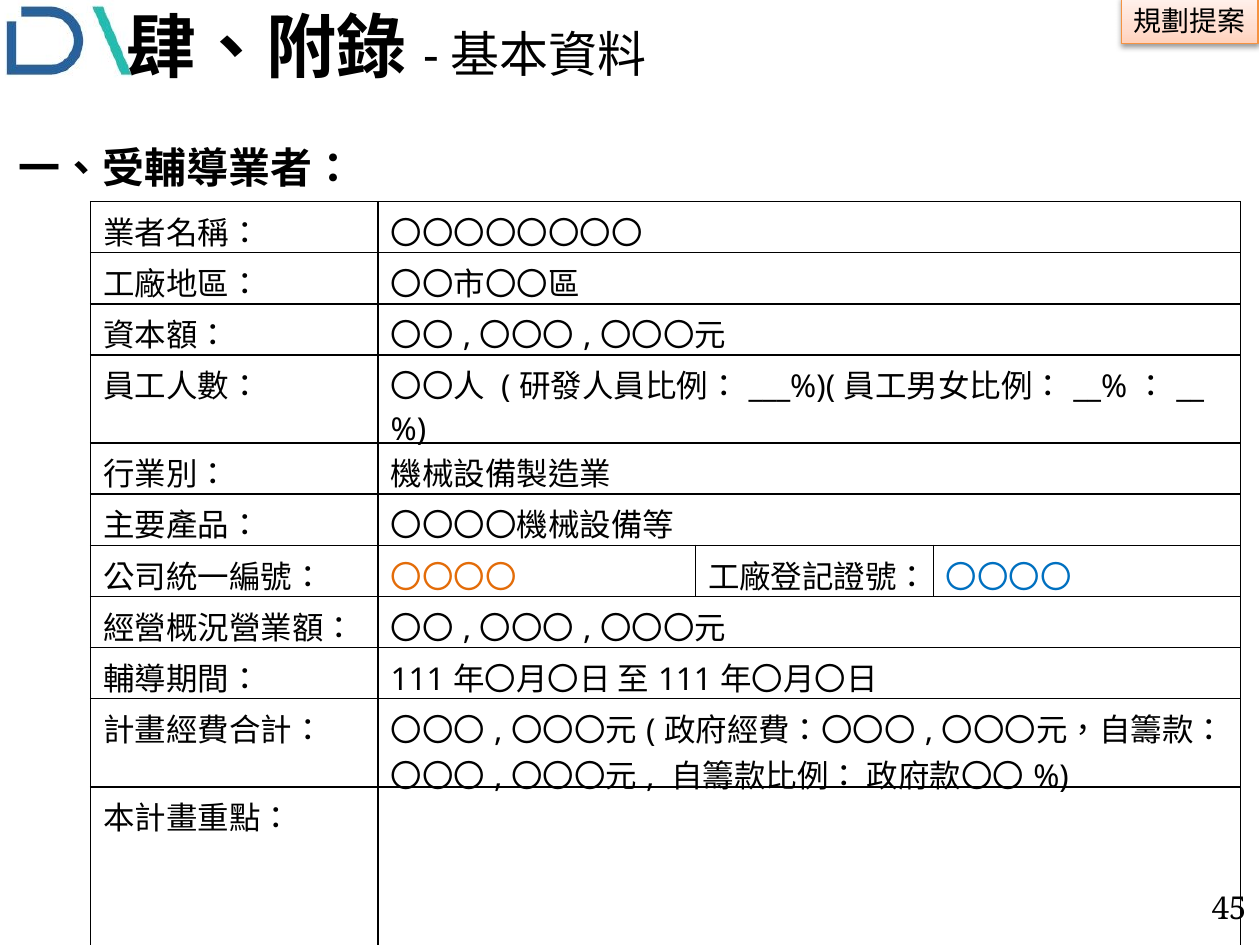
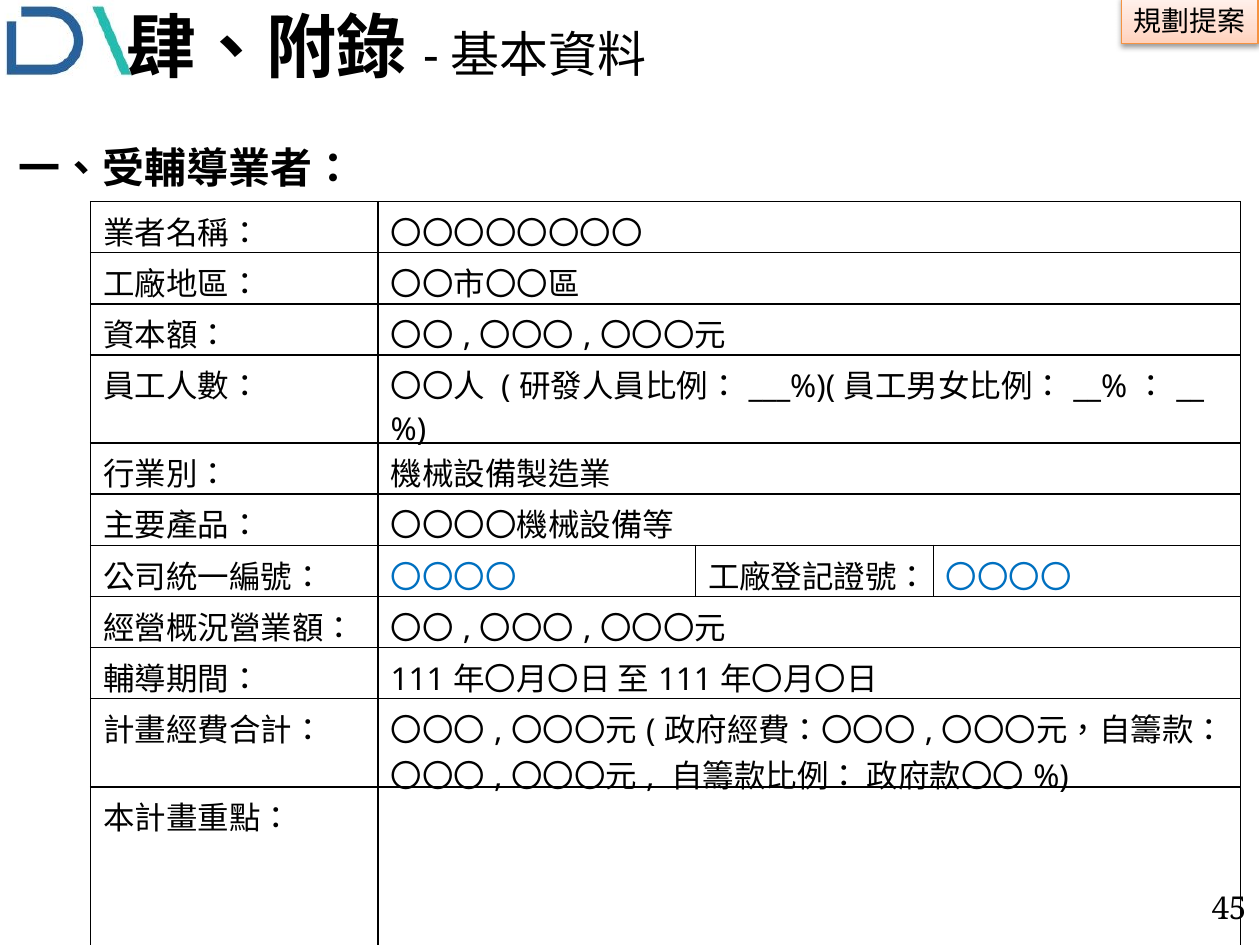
〇〇〇〇 colour: orange -> blue (454, 577)
